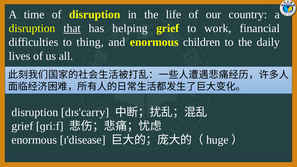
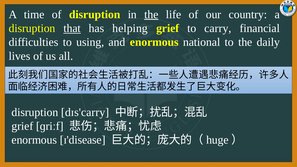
the underline: none -> present (151, 14)
work: work -> carry (218, 28)
thing: thing -> using (90, 42)
children: children -> national (202, 42)
